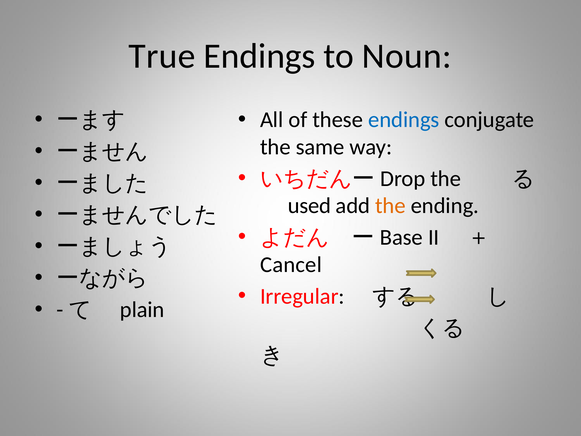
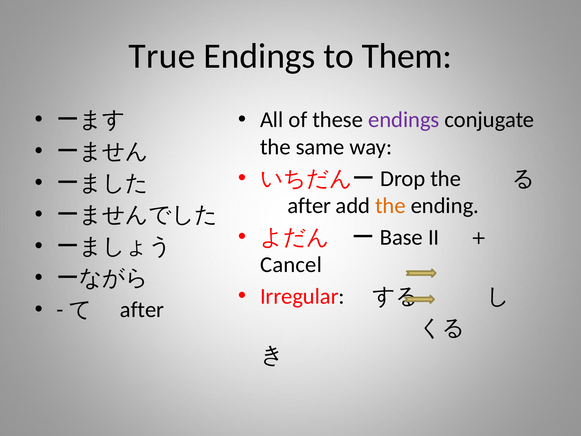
Noun: Noun -> Them (407, 56)
endings colour: blue -> purple (404, 120)
used: used -> after (309, 206)
plain: plain -> after (142, 310)
